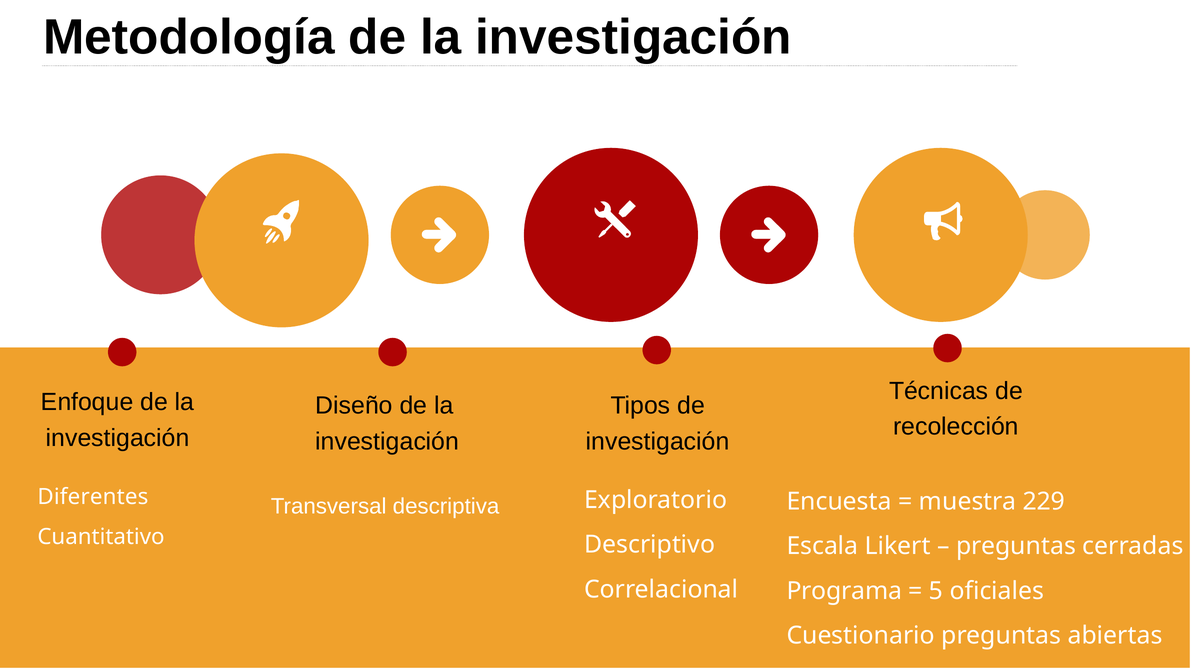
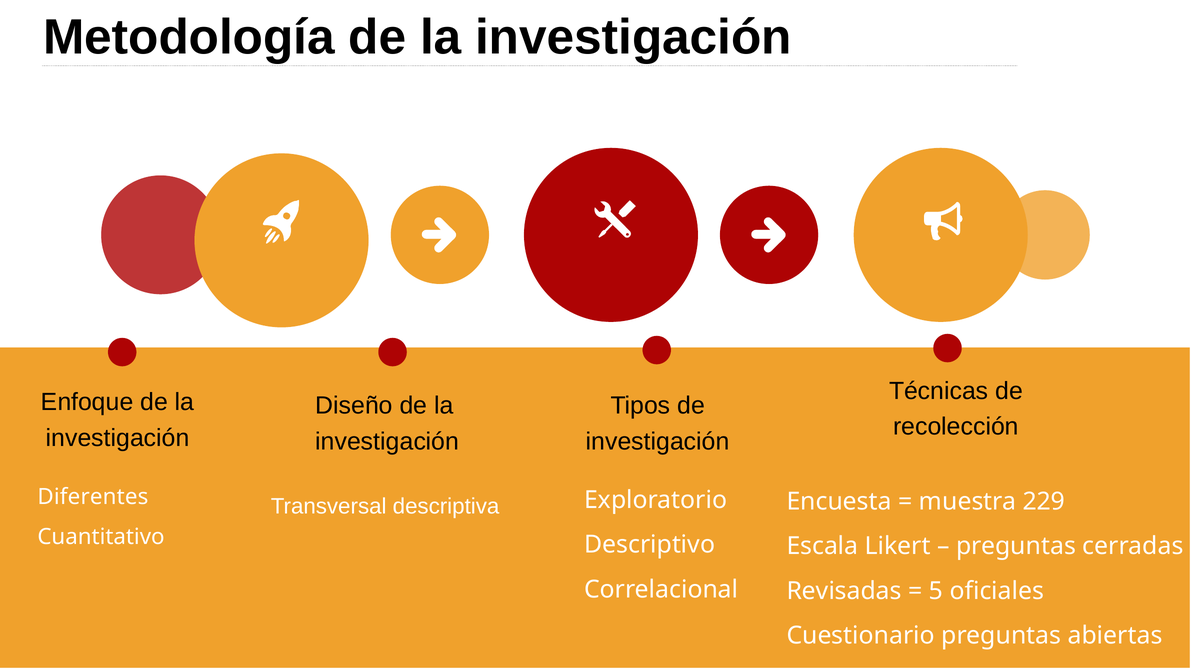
Programa: Programa -> Revisadas (844, 591)
